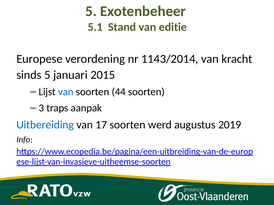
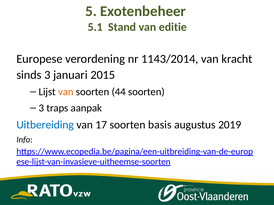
sinds 5: 5 -> 3 (47, 75)
van colour: blue -> orange (66, 92)
werd: werd -> basis (160, 125)
